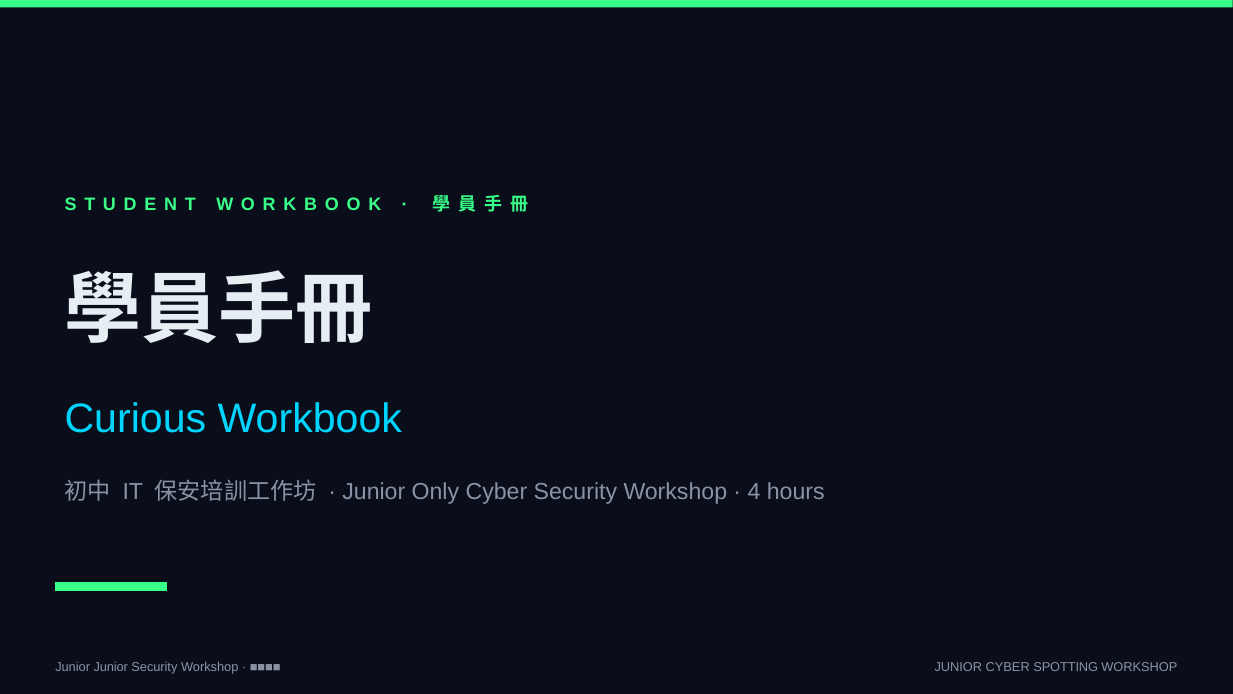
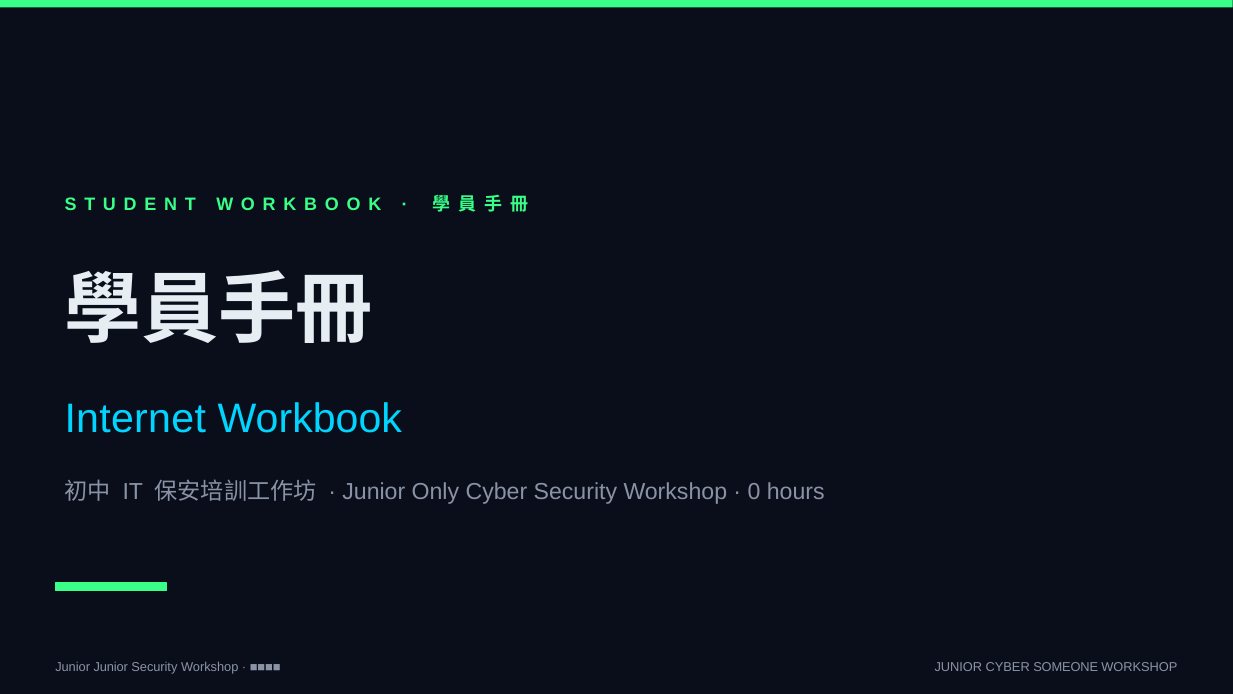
Curious: Curious -> Internet (135, 419)
4: 4 -> 0 (754, 492)
SPOTTING: SPOTTING -> SOMEONE (1066, 667)
